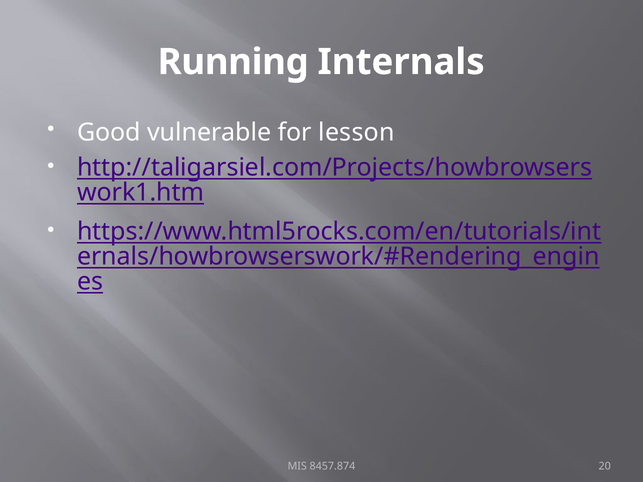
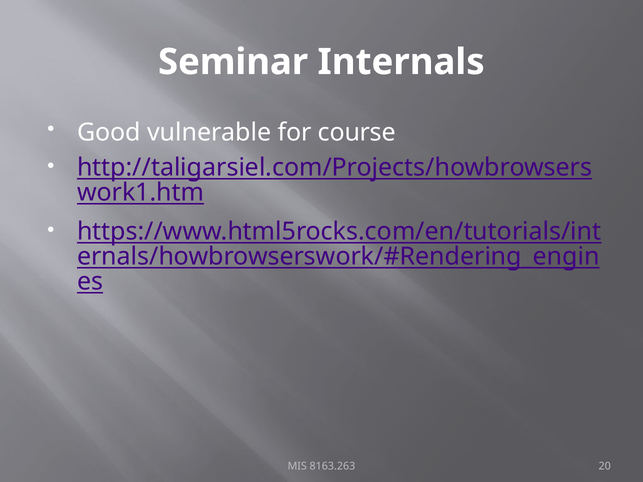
Running: Running -> Seminar (233, 62)
lesson: lesson -> course (357, 132)
8457.874: 8457.874 -> 8163.263 (332, 466)
